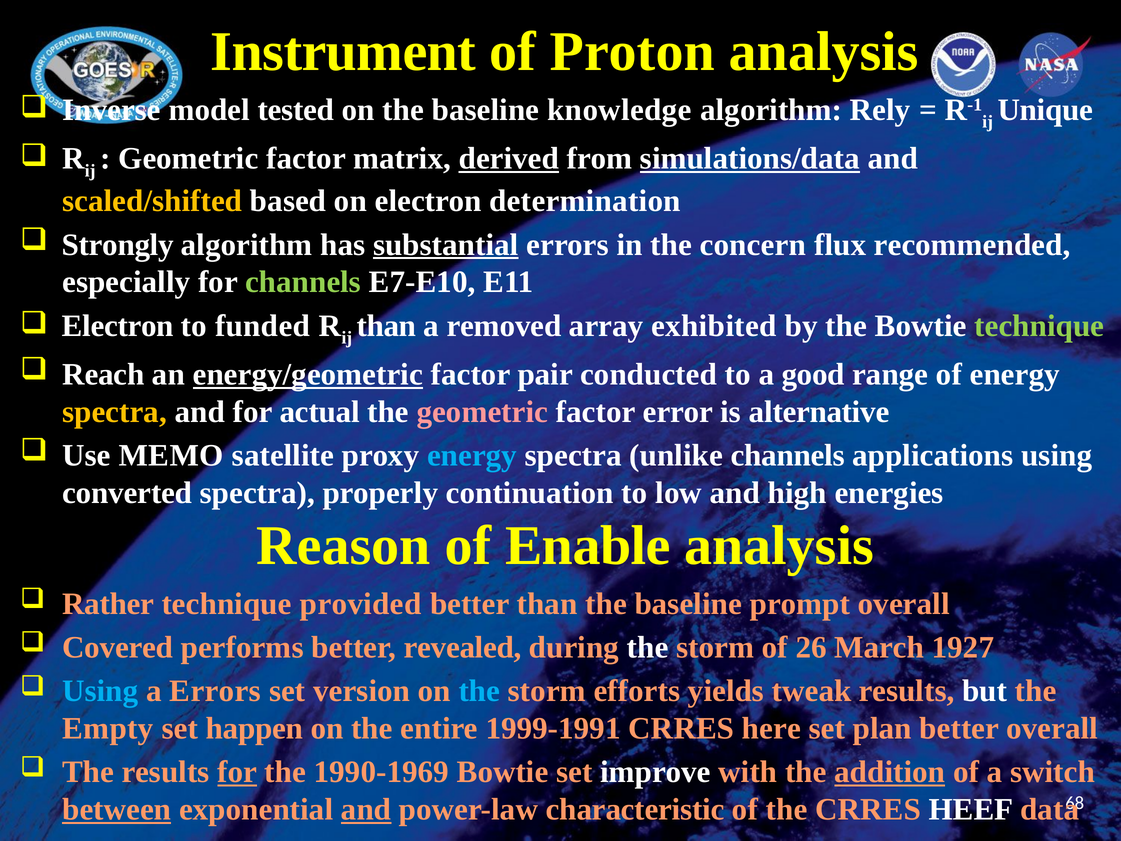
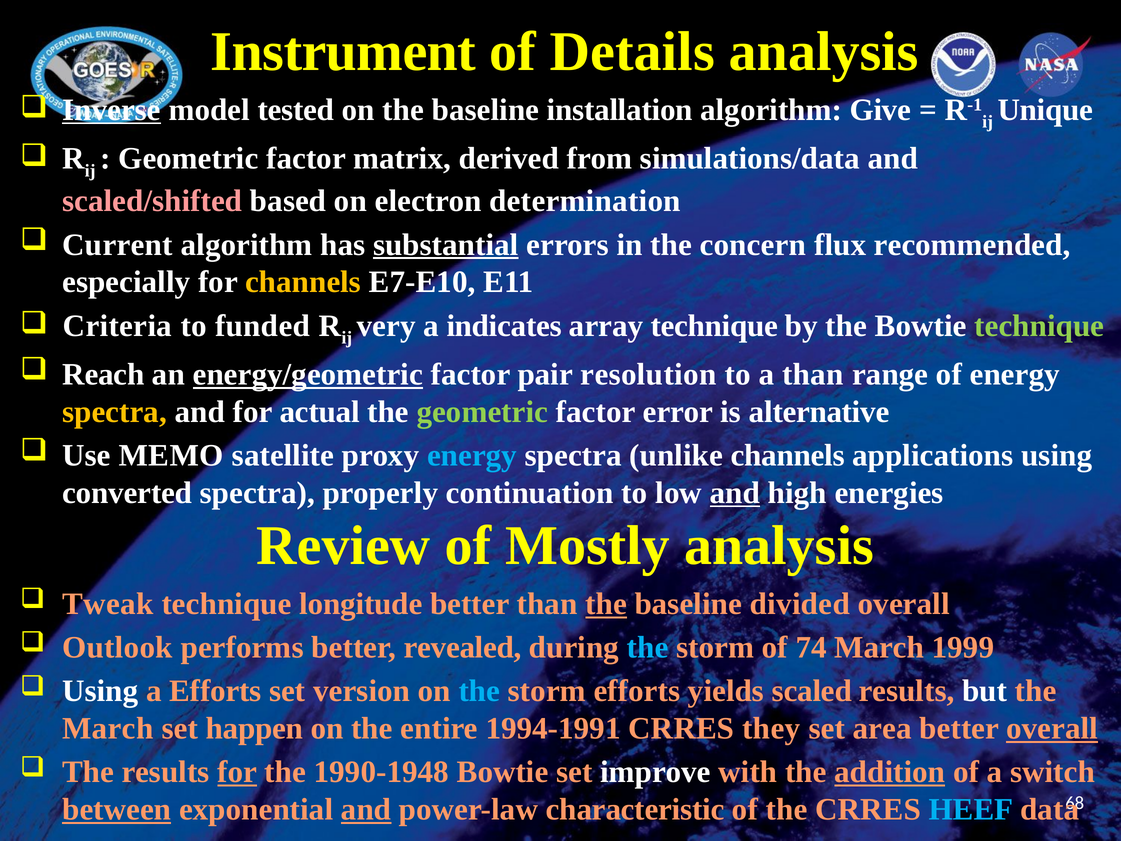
Proton: Proton -> Details (632, 52)
Inverse underline: none -> present (111, 110)
knowledge: knowledge -> installation (620, 110)
Rely: Rely -> Give (880, 110)
derived underline: present -> none (509, 159)
simulations/data underline: present -> none (750, 159)
scaled/shifted colour: yellow -> pink (152, 201)
Strongly: Strongly -> Current (117, 245)
channels colour: light green -> yellow (303, 282)
Electron: Electron -> Criteria (117, 326)
than: than -> very (386, 326)
removed: removed -> indicates (504, 326)
array exhibited: exhibited -> technique (714, 326)
conducted: conducted -> resolution (648, 374)
a good: good -> than (813, 374)
geometric colour: pink -> light green (482, 412)
and underline: none -> present (735, 493)
Reason: Reason -> Review (343, 546)
Enable: Enable -> Mostly (588, 546)
Rather: Rather -> Tweak (108, 604)
provided: provided -> longitude (361, 604)
the underline: none -> present (606, 604)
prompt: prompt -> divided (800, 604)
Covered: Covered -> Outlook (117, 647)
the colour: white -> light blue (648, 647)
26: 26 -> 74 (811, 647)
1927: 1927 -> 1999 (963, 647)
Using colour: light blue -> white (100, 691)
a Errors: Errors -> Efforts (215, 691)
tweak: tweak -> scaled (812, 691)
Empty: Empty -> March (108, 728)
1999-1991: 1999-1991 -> 1994-1991 (553, 728)
here: here -> they (771, 728)
plan: plan -> area (882, 728)
overall underline: none -> present (1052, 728)
1990-1969: 1990-1969 -> 1990-1948 (381, 772)
HEEF colour: white -> light blue (971, 809)
